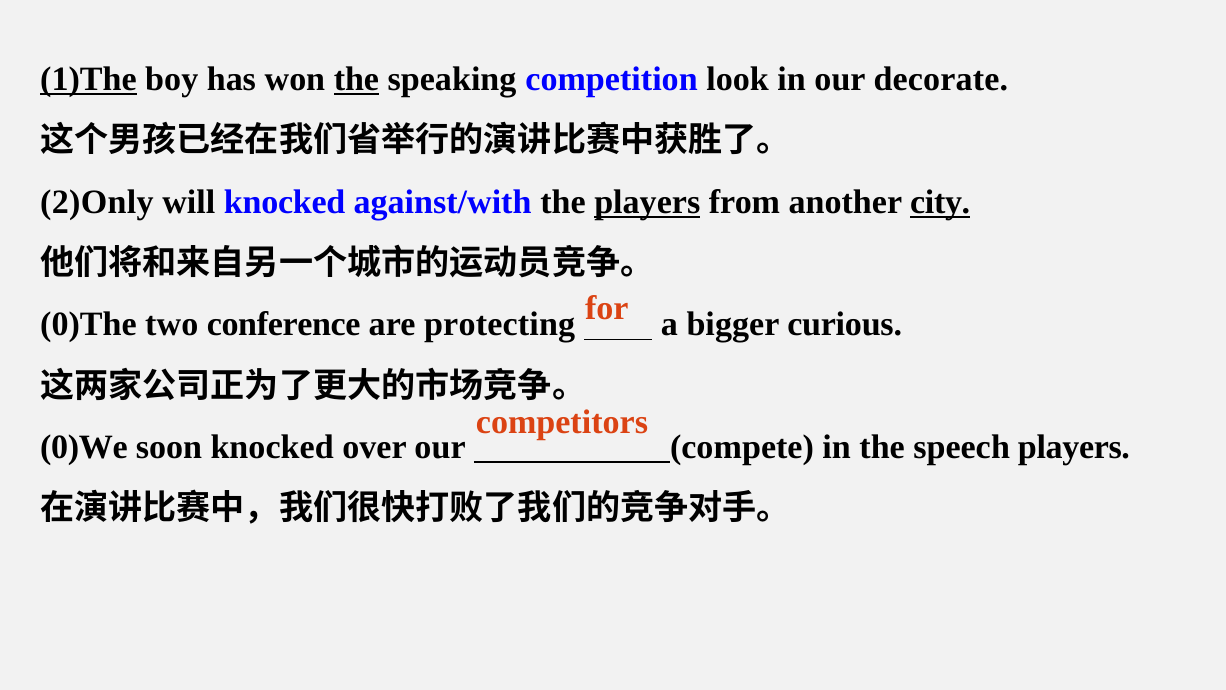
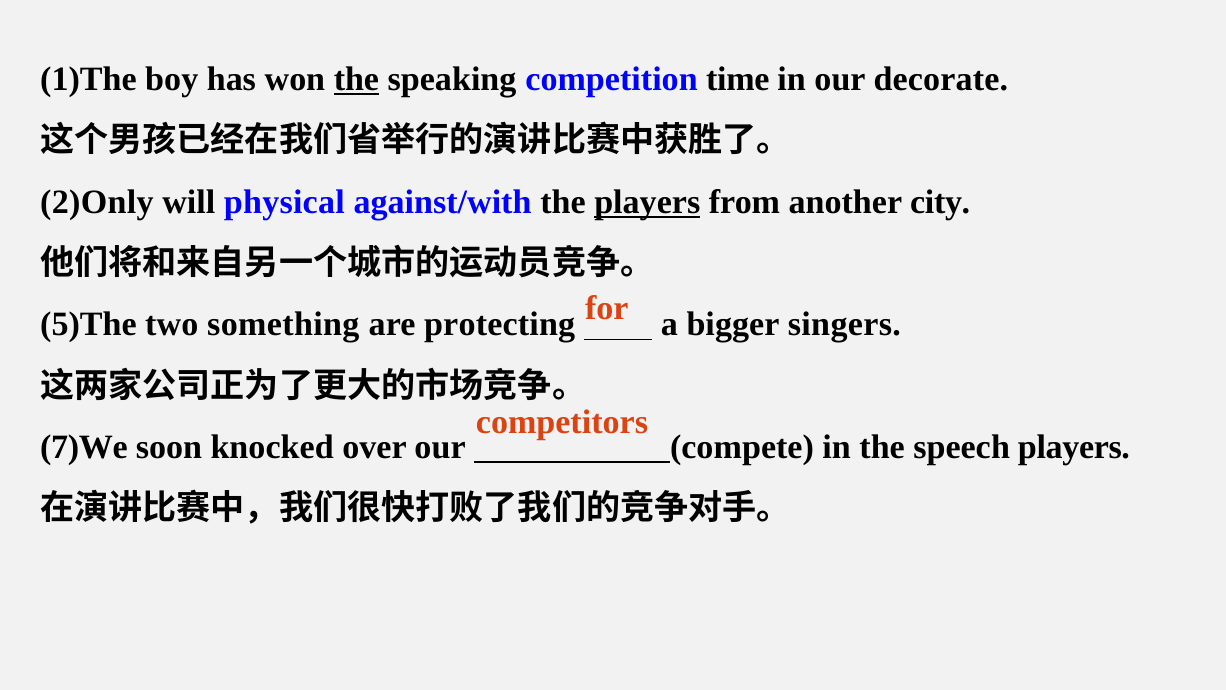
1)The underline: present -> none (88, 79)
look: look -> time (738, 79)
will knocked: knocked -> physical (284, 202)
city underline: present -> none (940, 202)
0)The: 0)The -> 5)The (88, 324)
conference: conference -> something (283, 324)
curious: curious -> singers (844, 324)
0)We: 0)We -> 7)We (84, 447)
